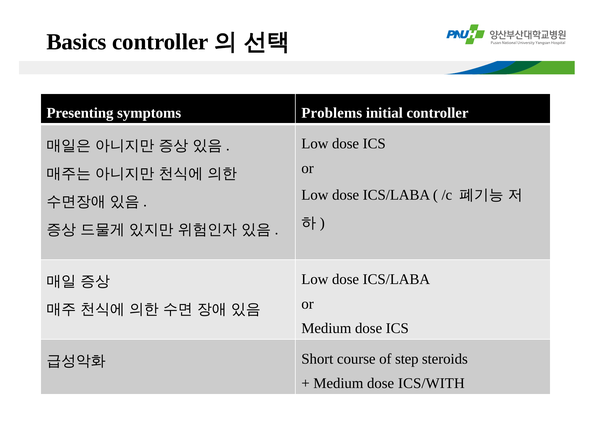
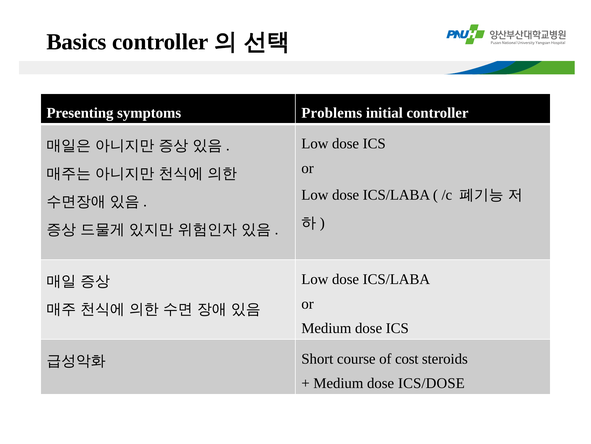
step: step -> cost (407, 358)
ICS/WITH: ICS/WITH -> ICS/DOSE (431, 383)
